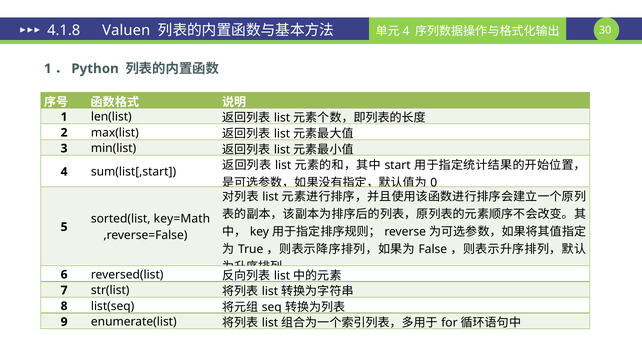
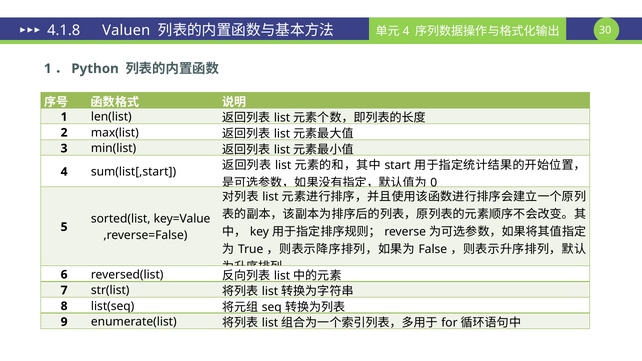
key=Math: key=Math -> key=Value (182, 219)
